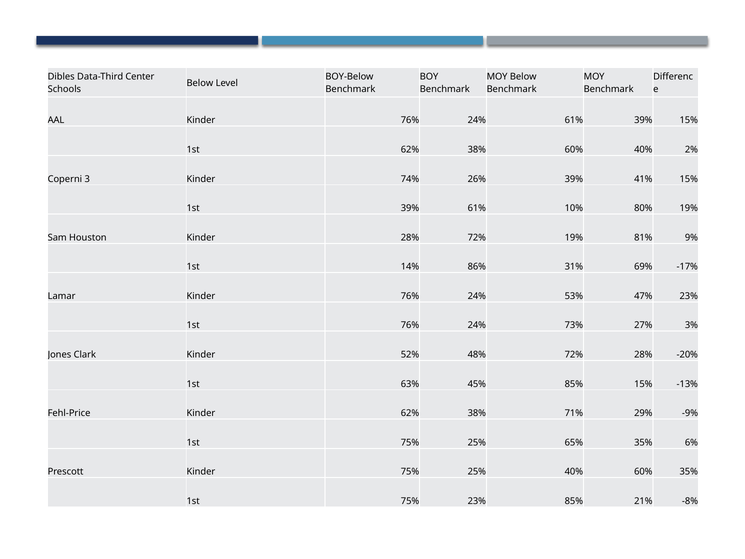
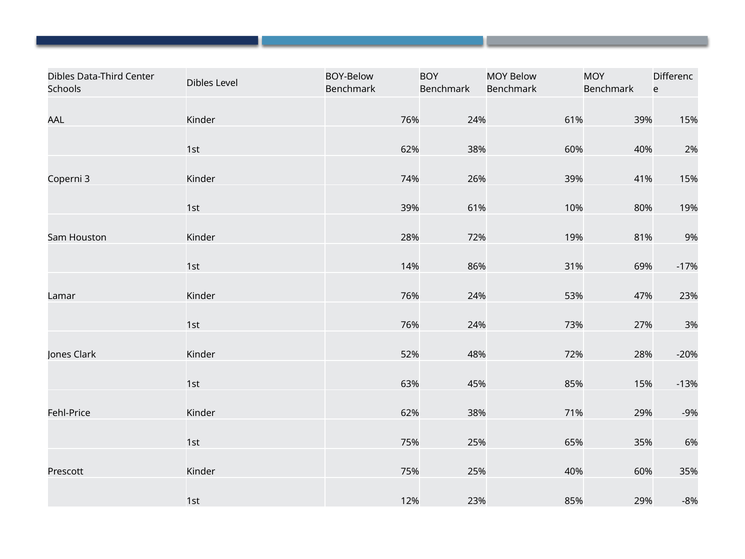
Below: Below -> Dibles (200, 83)
75%: 75% -> 12% (410, 501)
85% 21%: 21% -> 29% (643, 501)
